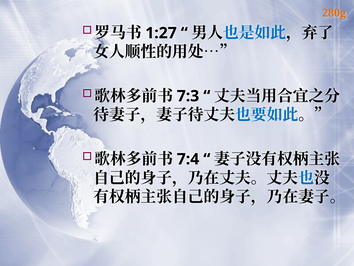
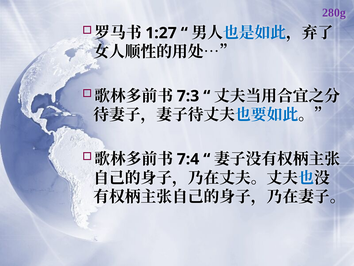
280g colour: orange -> purple (334, 13)
